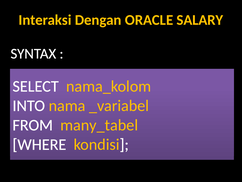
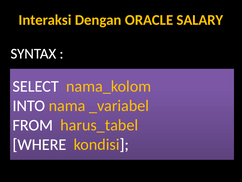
many_tabel: many_tabel -> harus_tabel (99, 125)
